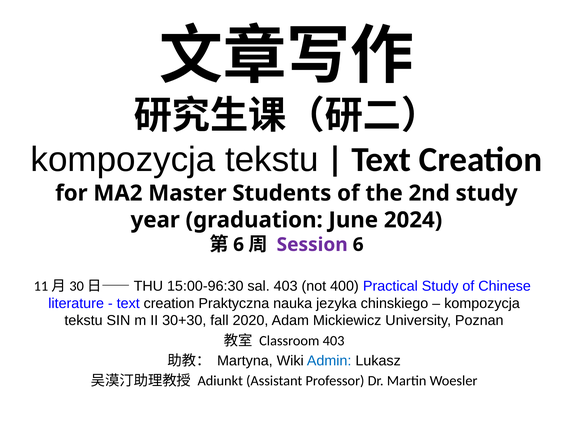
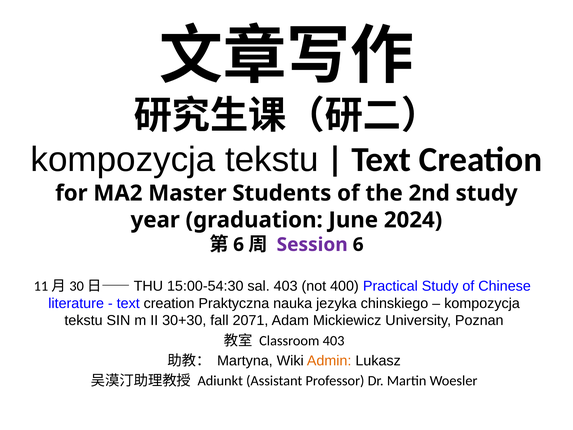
15:00-96:30: 15:00-96:30 -> 15:00-54:30 (205, 286)
2020: 2020 -> 2071 (250, 320)
Admin colour: blue -> orange (329, 360)
